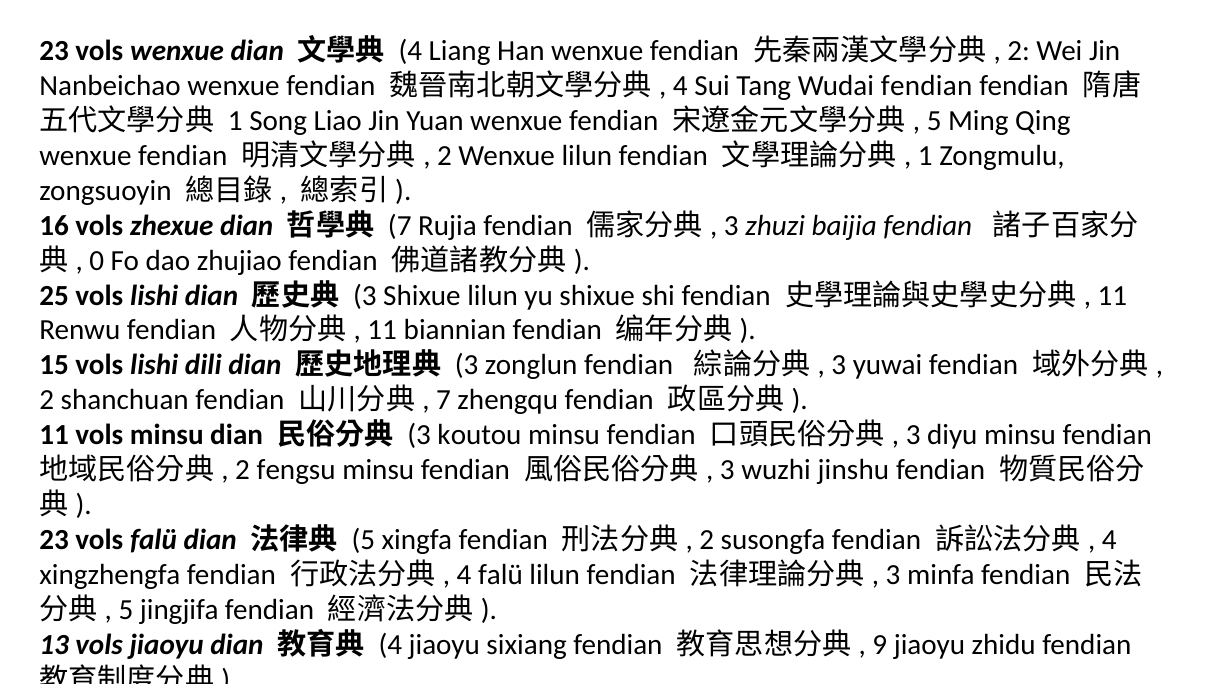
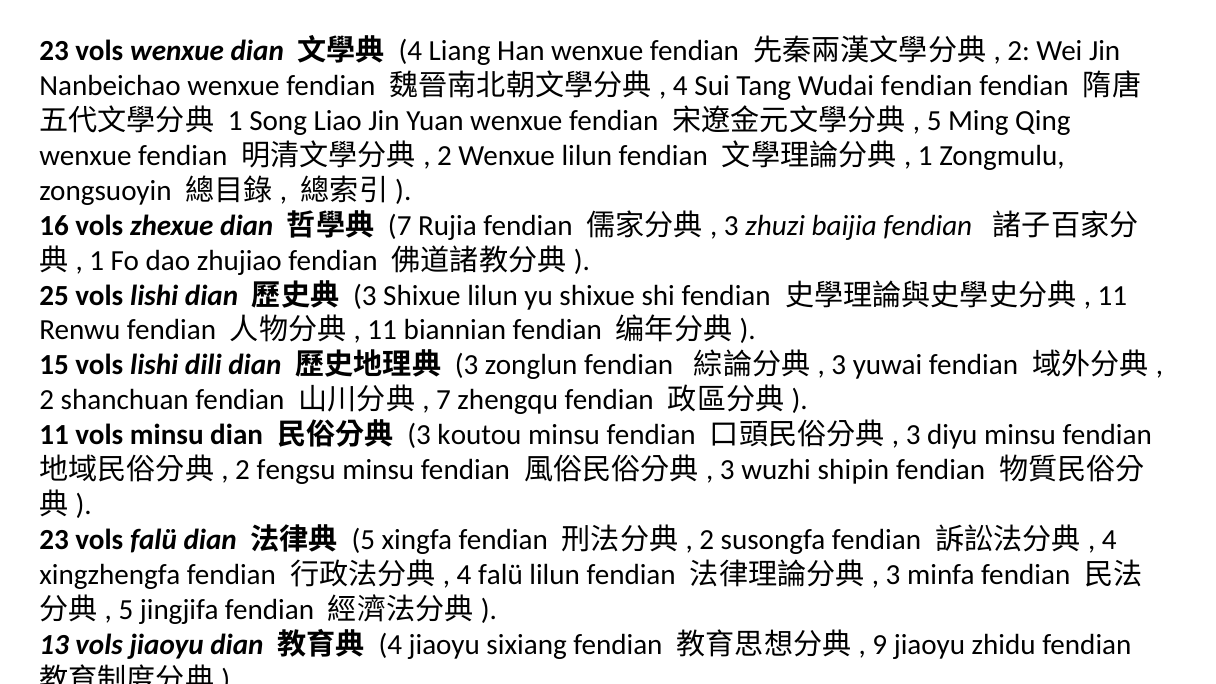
0: 0 -> 1 (97, 261)
jinshu: jinshu -> shipin (853, 470)
